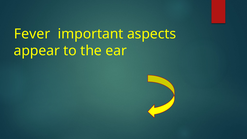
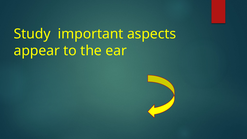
Fever: Fever -> Study (32, 34)
